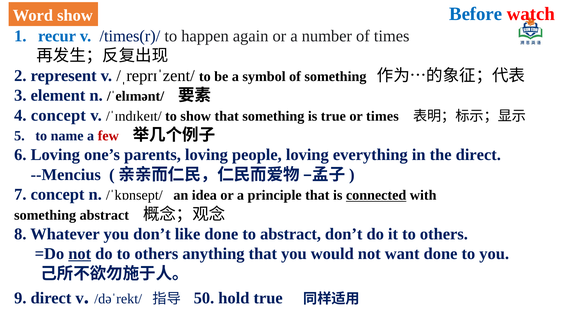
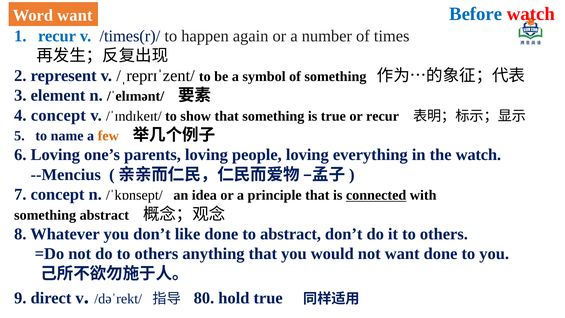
Word show: show -> want (75, 15)
or times: times -> recur (382, 116)
few colour: red -> orange (108, 136)
the direct: direct -> watch (478, 155)
not underline: present -> none (80, 254)
50: 50 -> 80 (204, 298)
